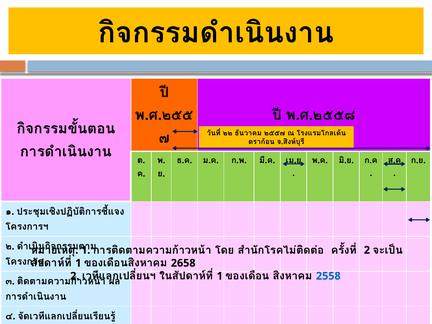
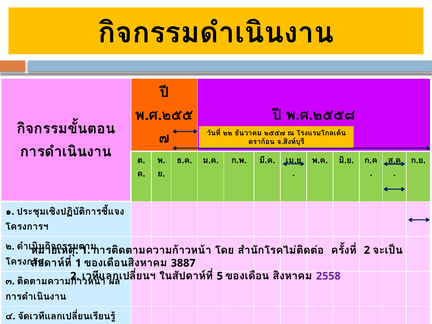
2658: 2658 -> 3887 (183, 263)
1: 1 -> 5 (220, 276)
2558 colour: blue -> purple (328, 276)
